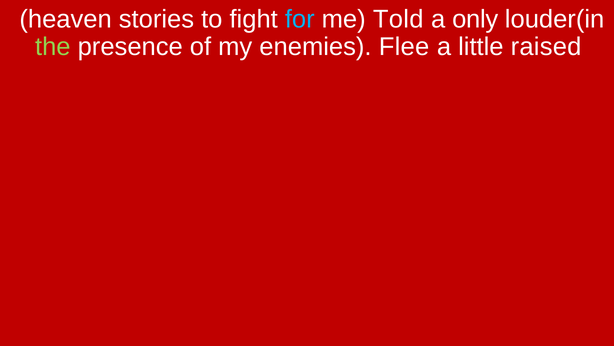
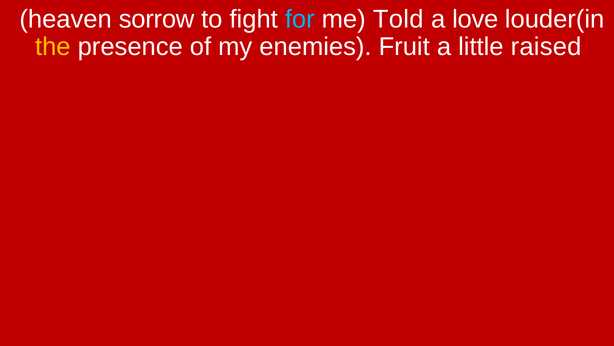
stories: stories -> sorrow (157, 19)
only: only -> love (475, 19)
the colour: light green -> yellow (53, 47)
Flee: Flee -> Fruit (404, 47)
